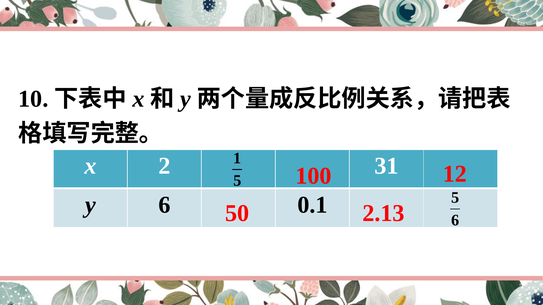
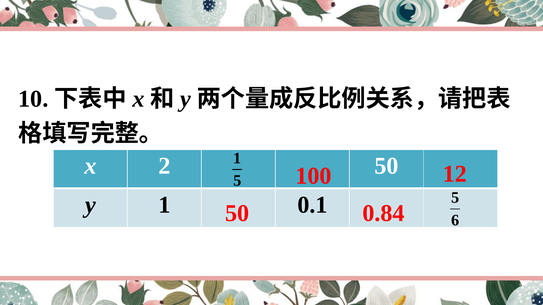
2 31: 31 -> 50 (386, 166)
y 6: 6 -> 1 (164, 205)
2.13: 2.13 -> 0.84 (383, 214)
